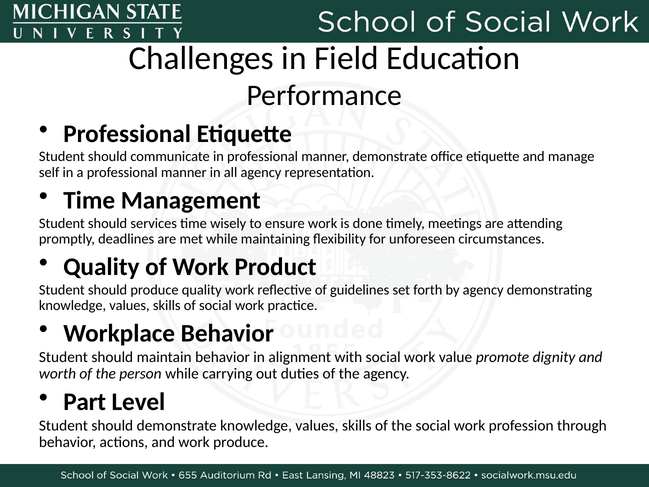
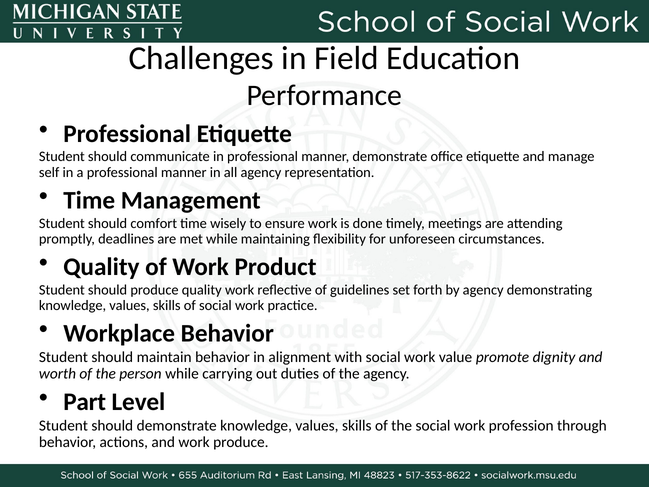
services: services -> comfort (154, 223)
